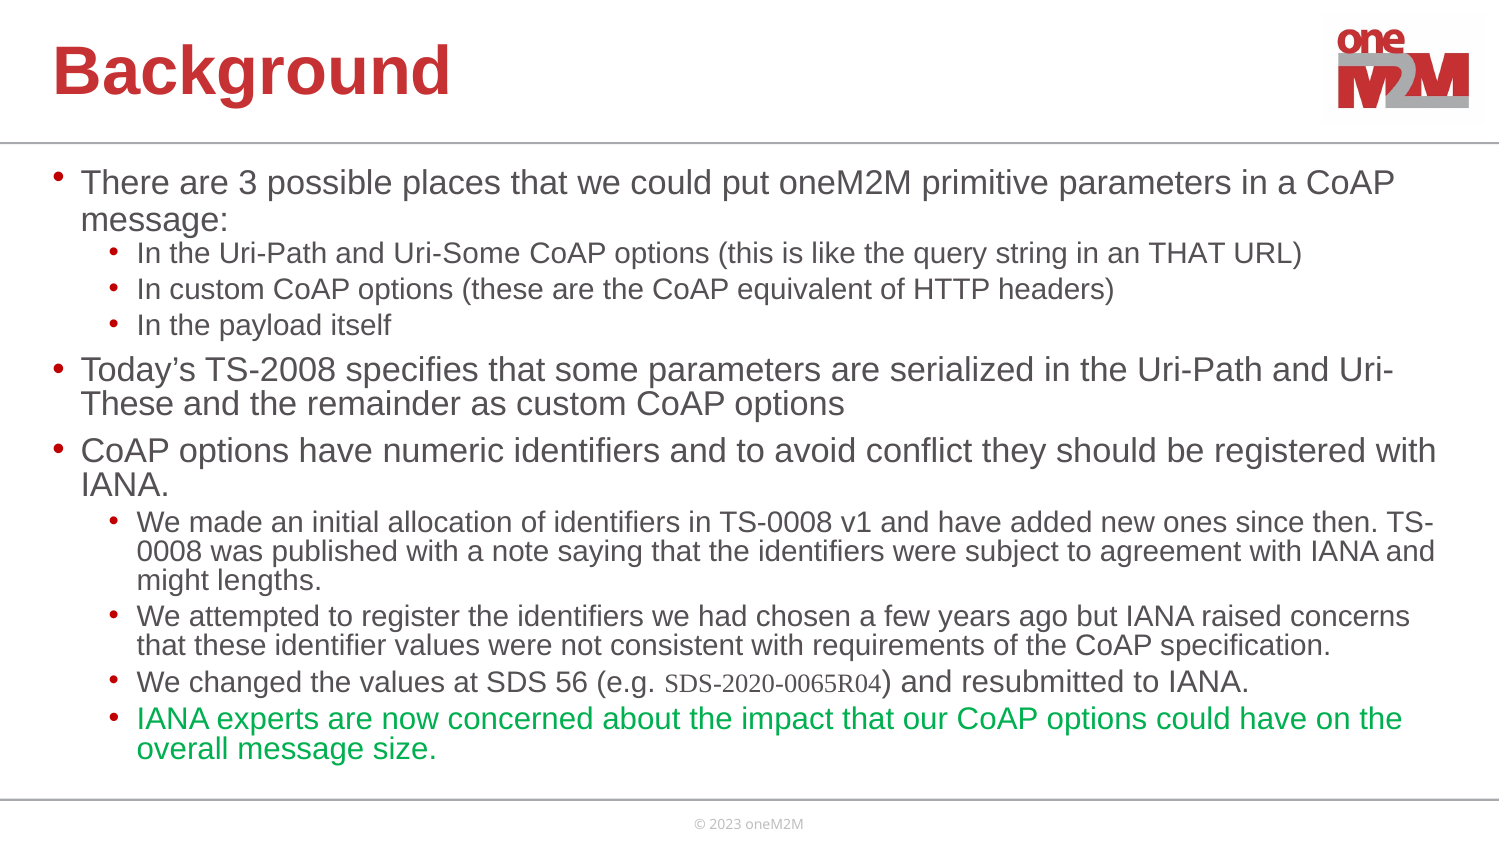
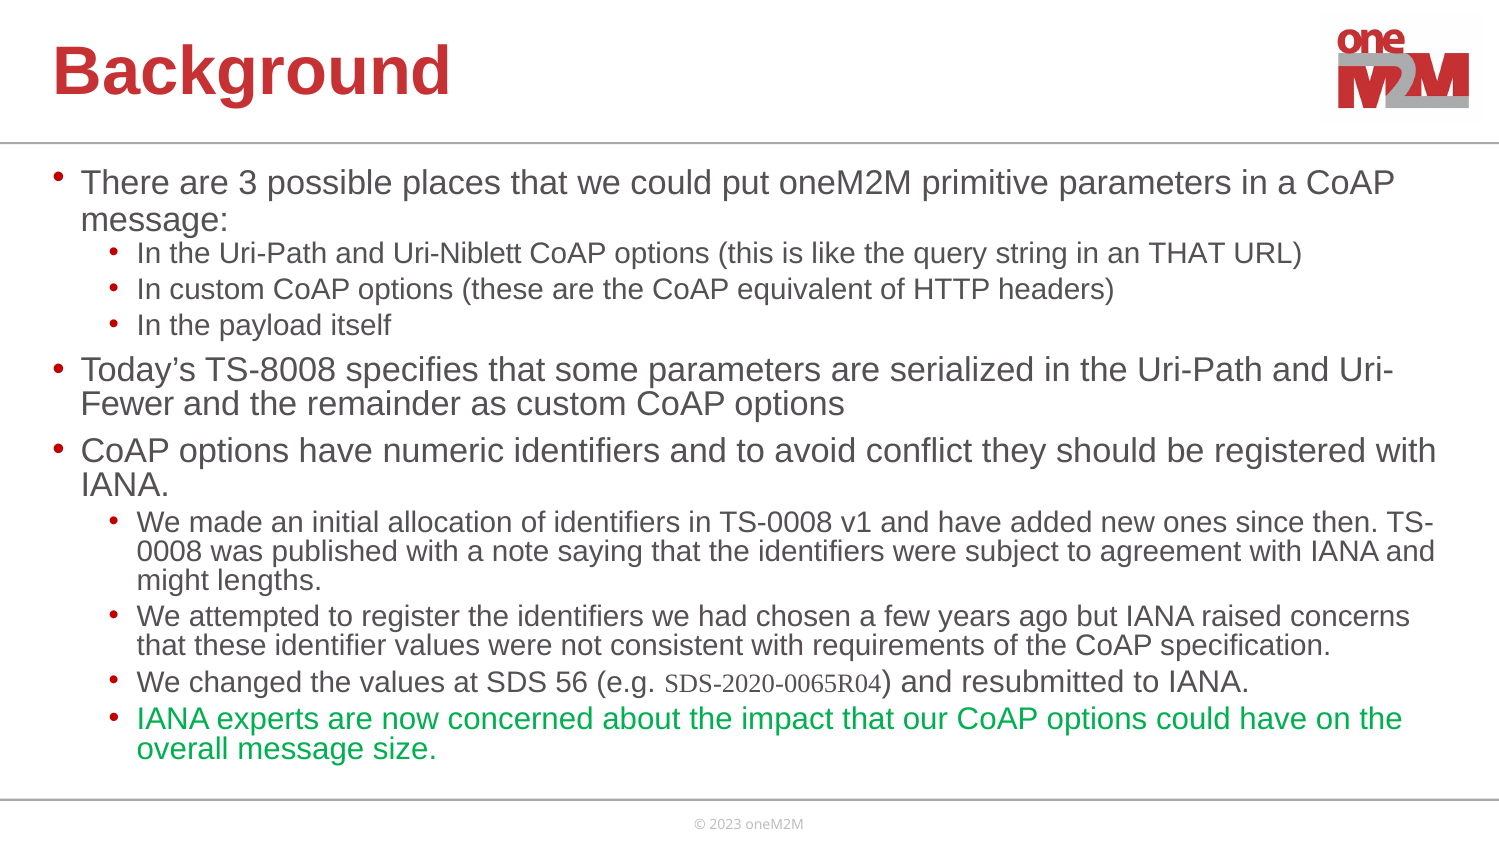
Uri-Some: Uri-Some -> Uri-Niblett (457, 254)
TS-2008: TS-2008 -> TS-8008 (271, 371)
These: These -> Fewer (127, 404)
